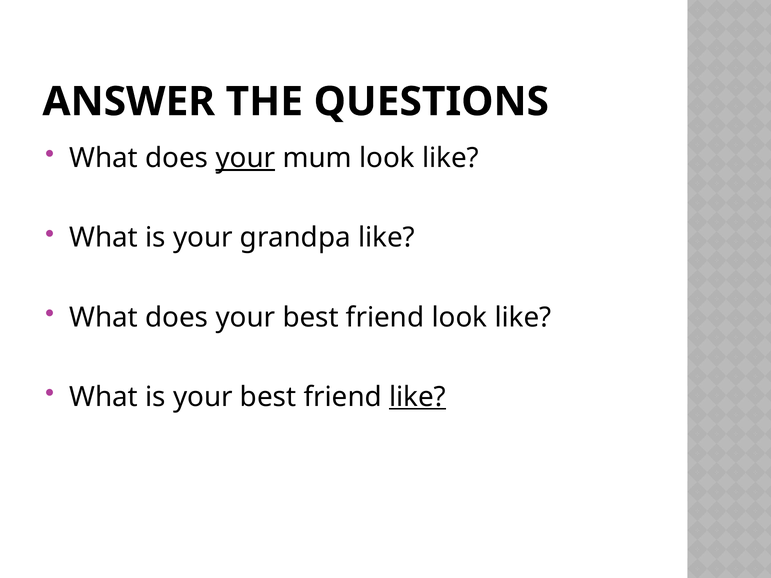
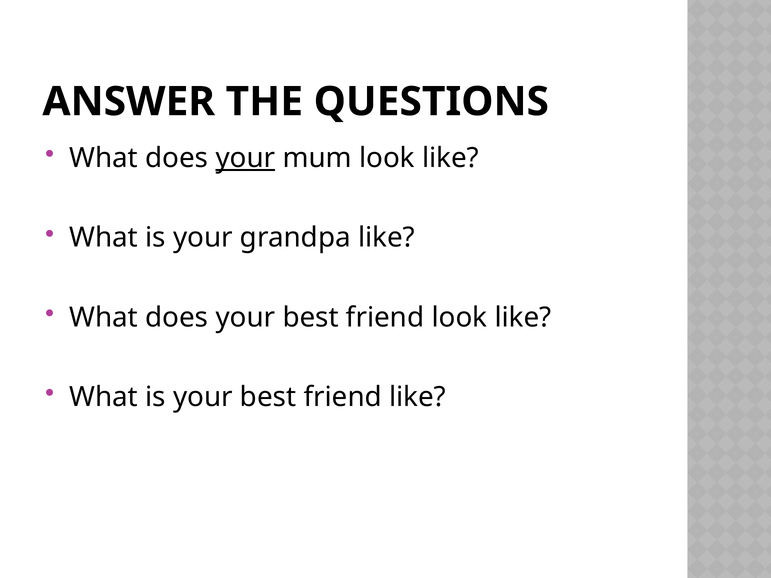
like underline: present -> none (418, 397)
